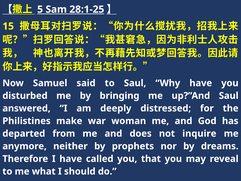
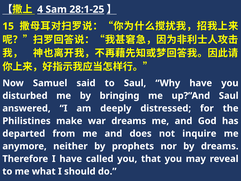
5: 5 -> 4 (40, 9)
war woman: woman -> dreams (129, 121)
